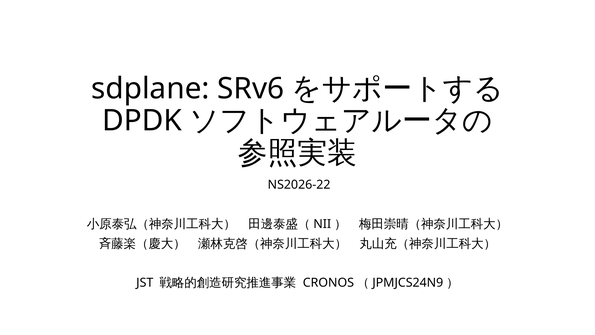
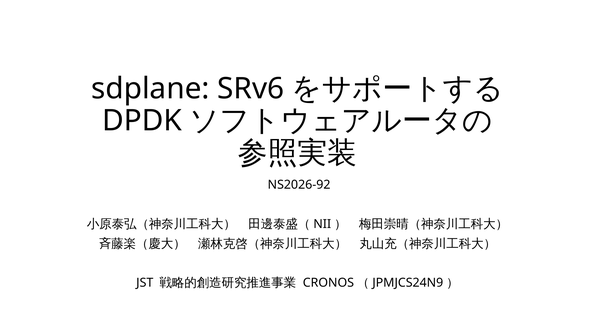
NS2026-22: NS2026-22 -> NS2026-92 (299, 185)
